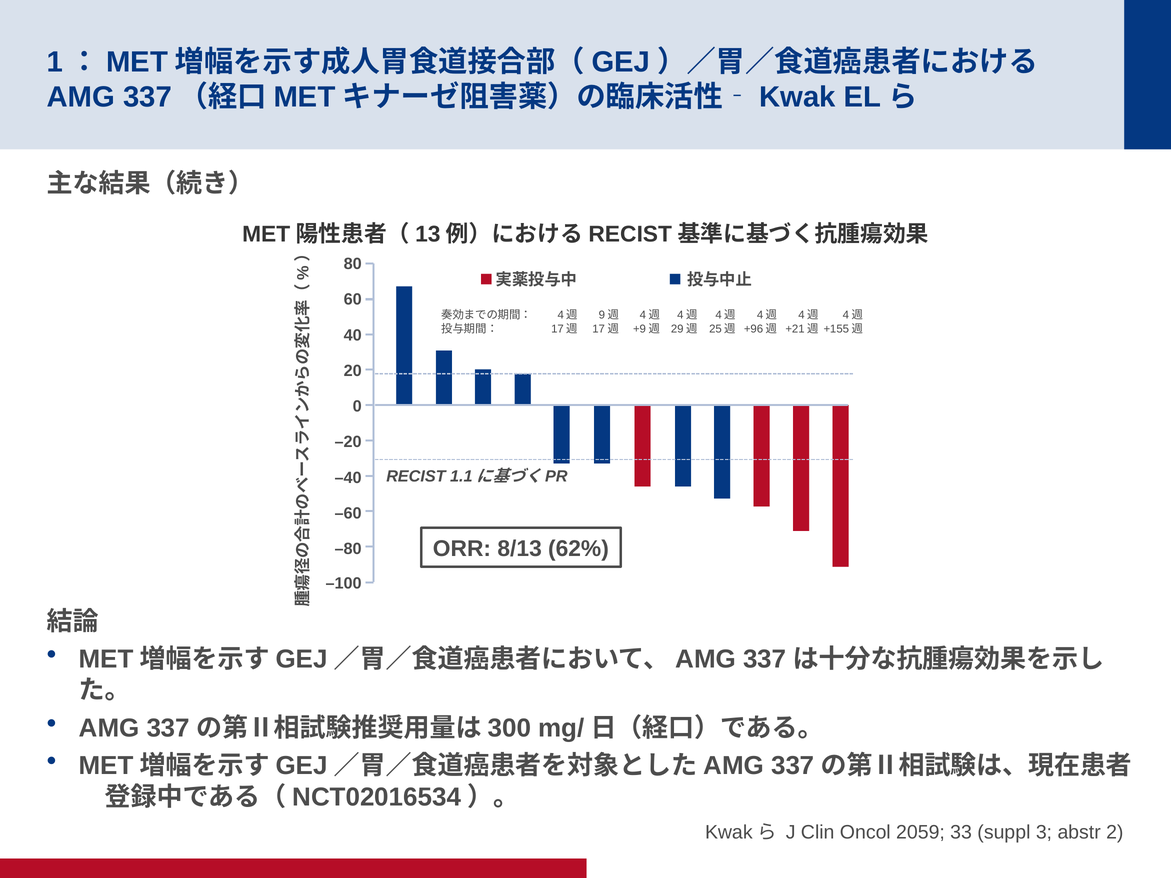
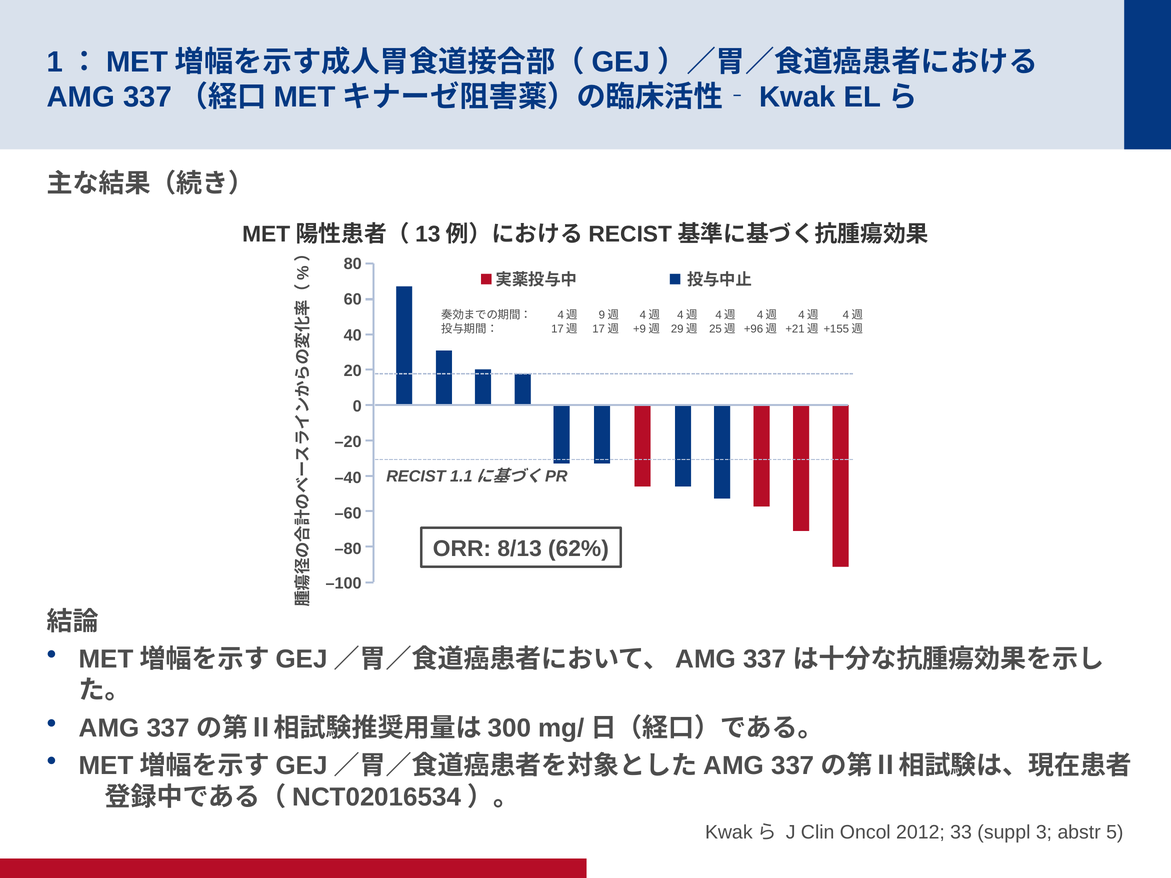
2059: 2059 -> 2012 (920, 833)
2: 2 -> 5 (1115, 833)
